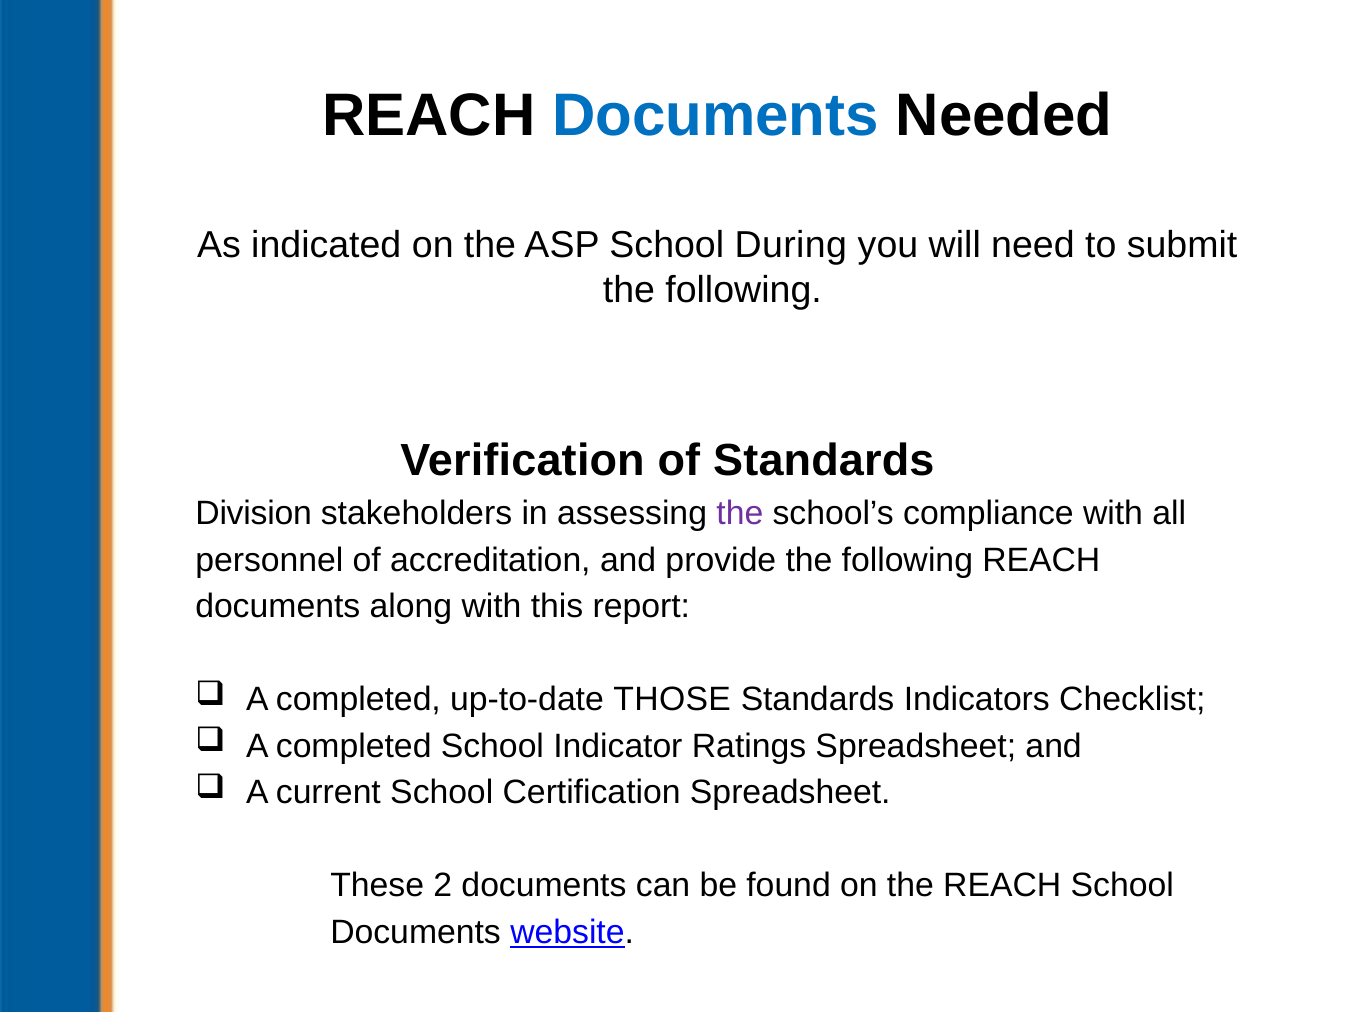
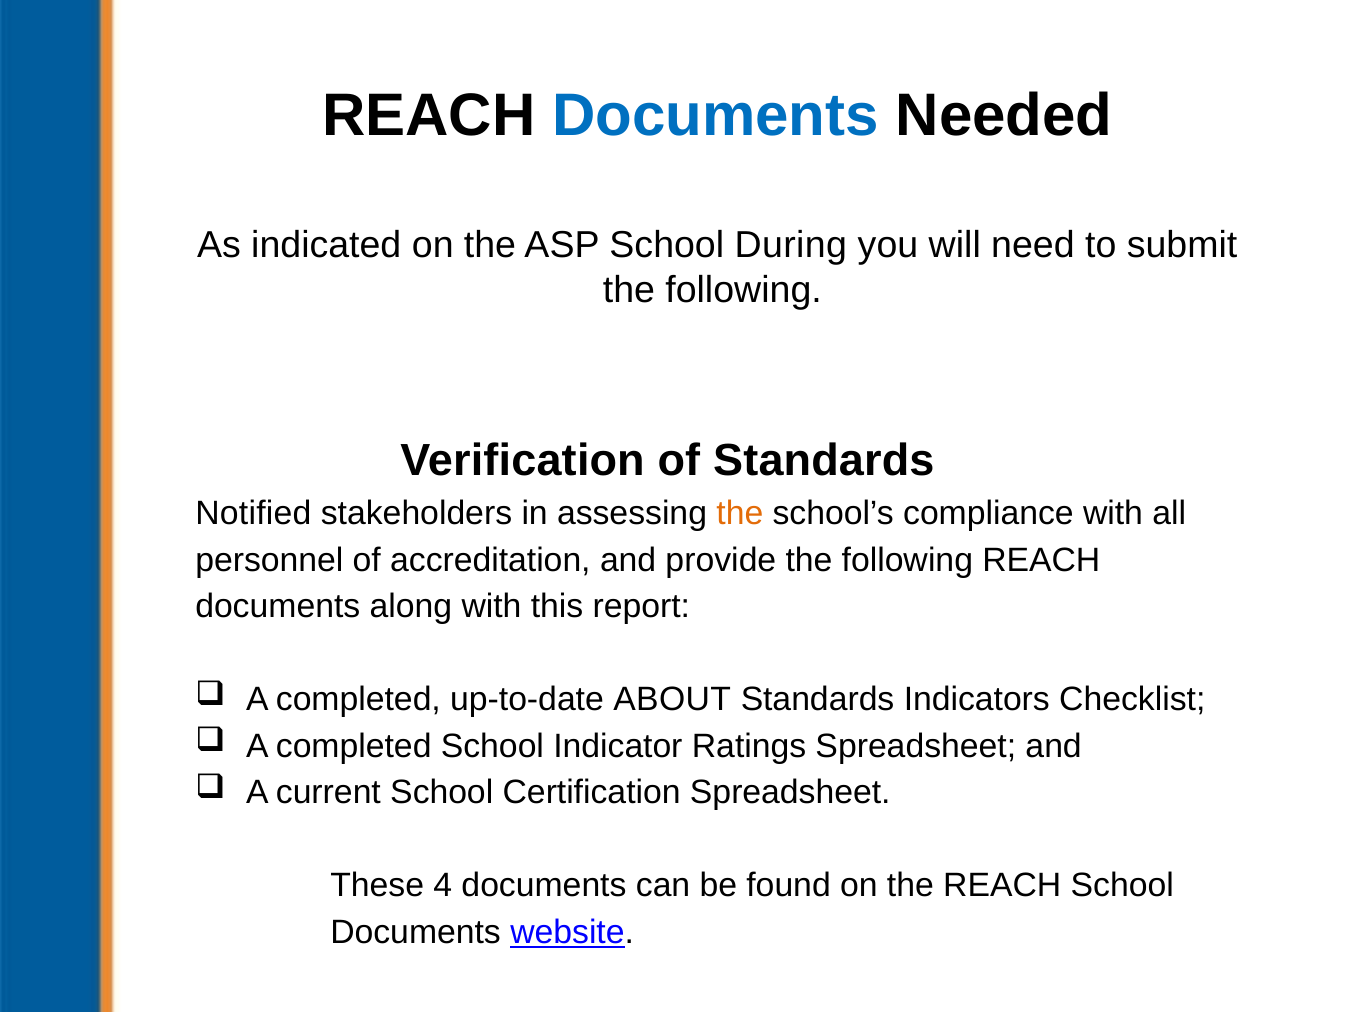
Division: Division -> Notified (253, 514)
the colour: purple -> orange (740, 514)
THOSE: THOSE -> ABOUT (672, 700)
2: 2 -> 4 (443, 886)
